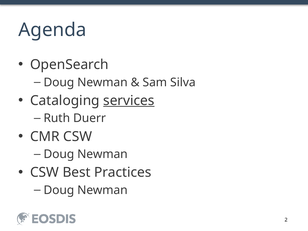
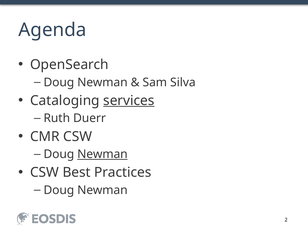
Newman underline: none -> present (102, 154)
